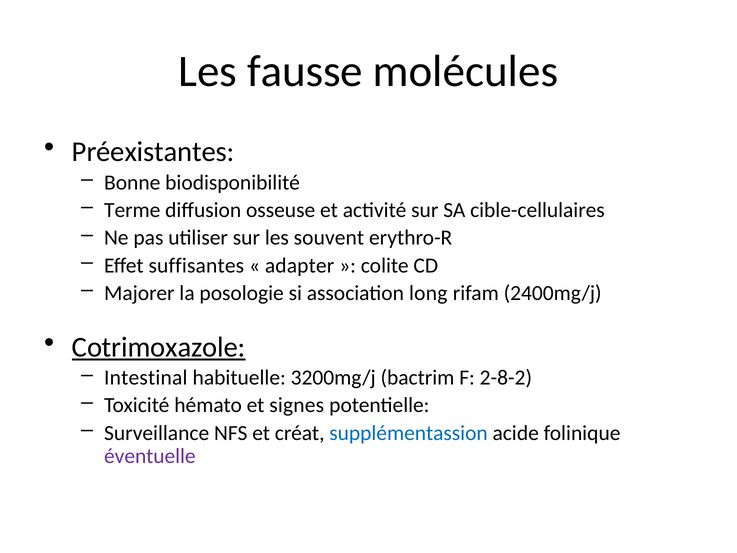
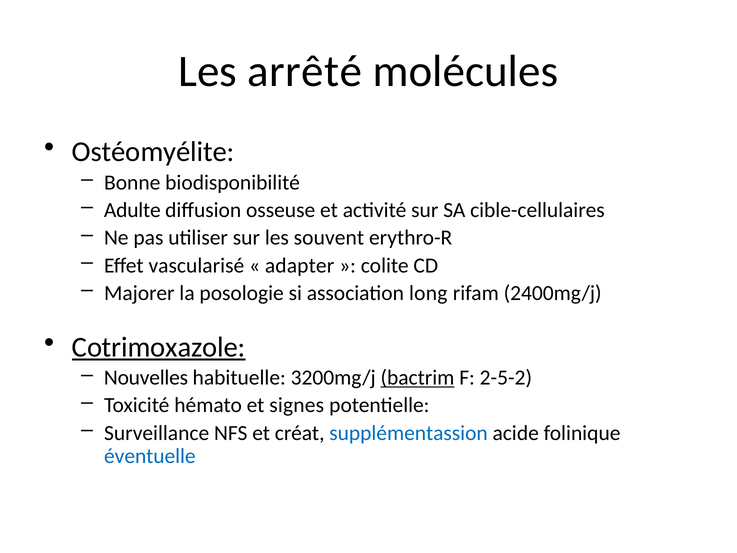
fausse: fausse -> arrêté (305, 71)
Préexistantes: Préexistantes -> Ostéomyélite (153, 152)
Terme: Terme -> Adulte (132, 210)
suffisantes: suffisantes -> vascularisé (196, 265)
Intestinal: Intestinal -> Nouvelles (146, 378)
bactrim underline: none -> present (417, 378)
2-8-2: 2-8-2 -> 2-5-2 (506, 378)
éventuelle colour: purple -> blue (150, 456)
